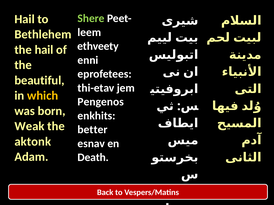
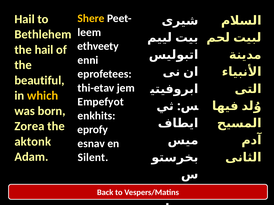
Shere colour: light green -> yellow (91, 18)
Pengenos: Pengenos -> Empefyot (101, 102)
Weak: Weak -> Zorea (29, 127)
better: better -> eprofy (93, 130)
Death: Death -> Silent (93, 158)
